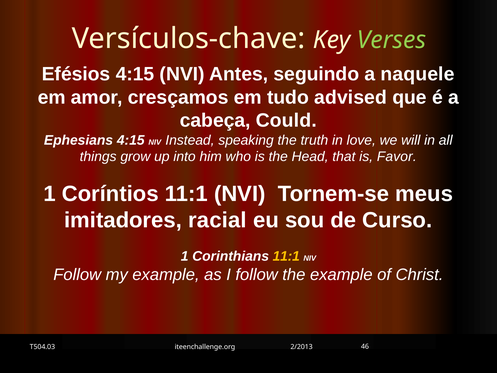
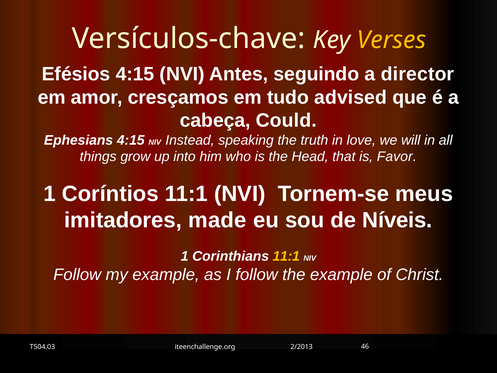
Verses colour: light green -> yellow (391, 40)
naquele: naquele -> director (418, 74)
racial: racial -> made (217, 220)
Curso: Curso -> Níveis (397, 220)
